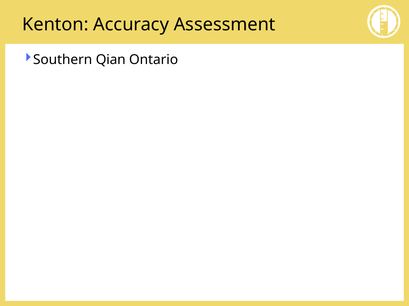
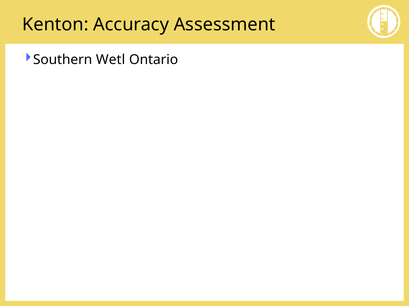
Qian: Qian -> Wetl (111, 60)
